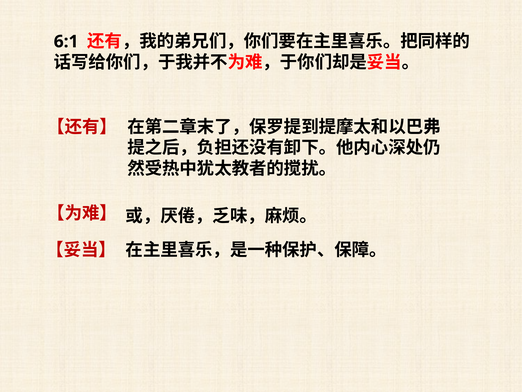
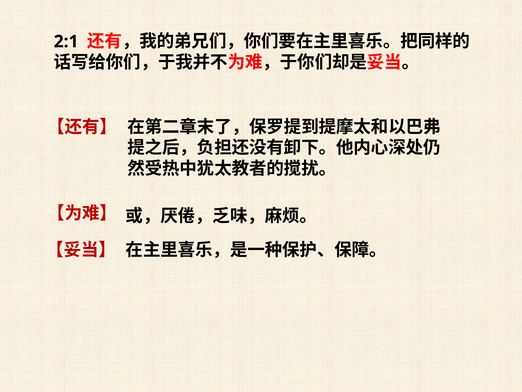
6:1: 6:1 -> 2:1 (66, 42)
